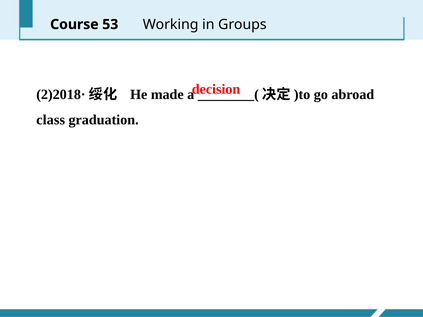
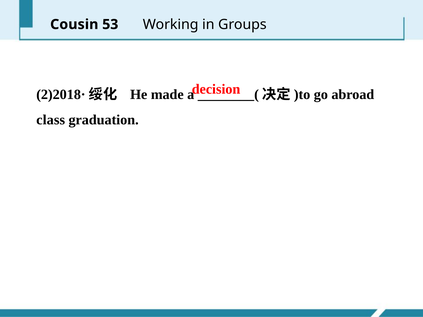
Course: Course -> Cousin (74, 24)
